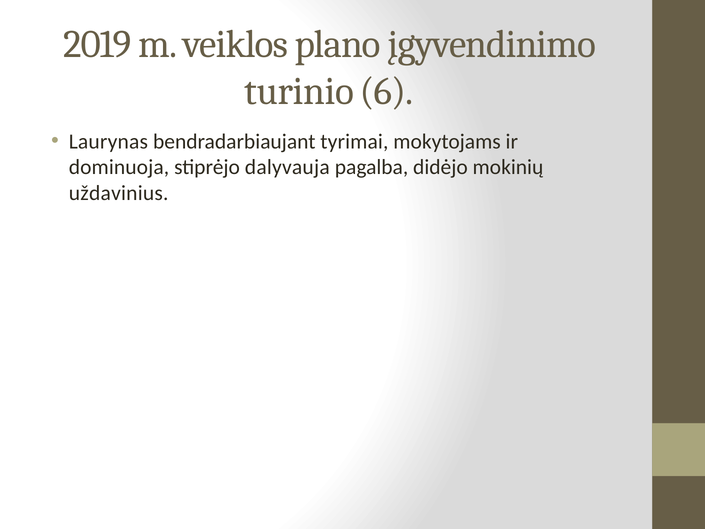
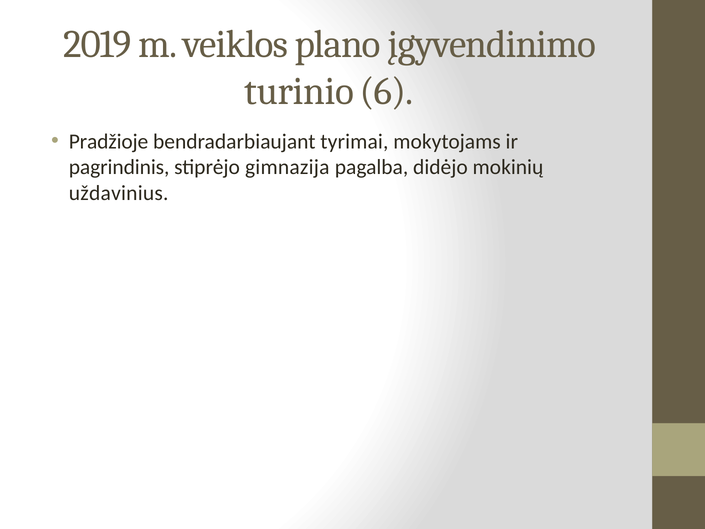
Laurynas: Laurynas -> Pradžioje (109, 141)
dominuoja: dominuoja -> pagrindinis (119, 167)
dalyvauja: dalyvauja -> gimnazija (287, 167)
